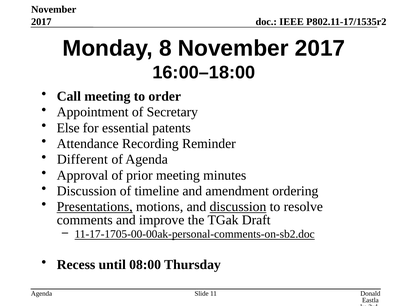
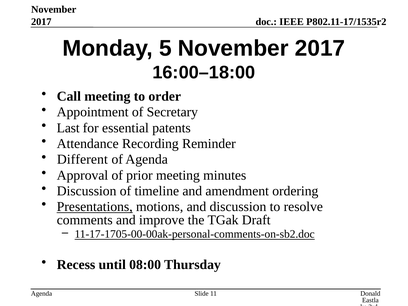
8: 8 -> 5 (165, 48)
Else: Else -> Last (68, 128)
discussion underline: present -> none (238, 207)
